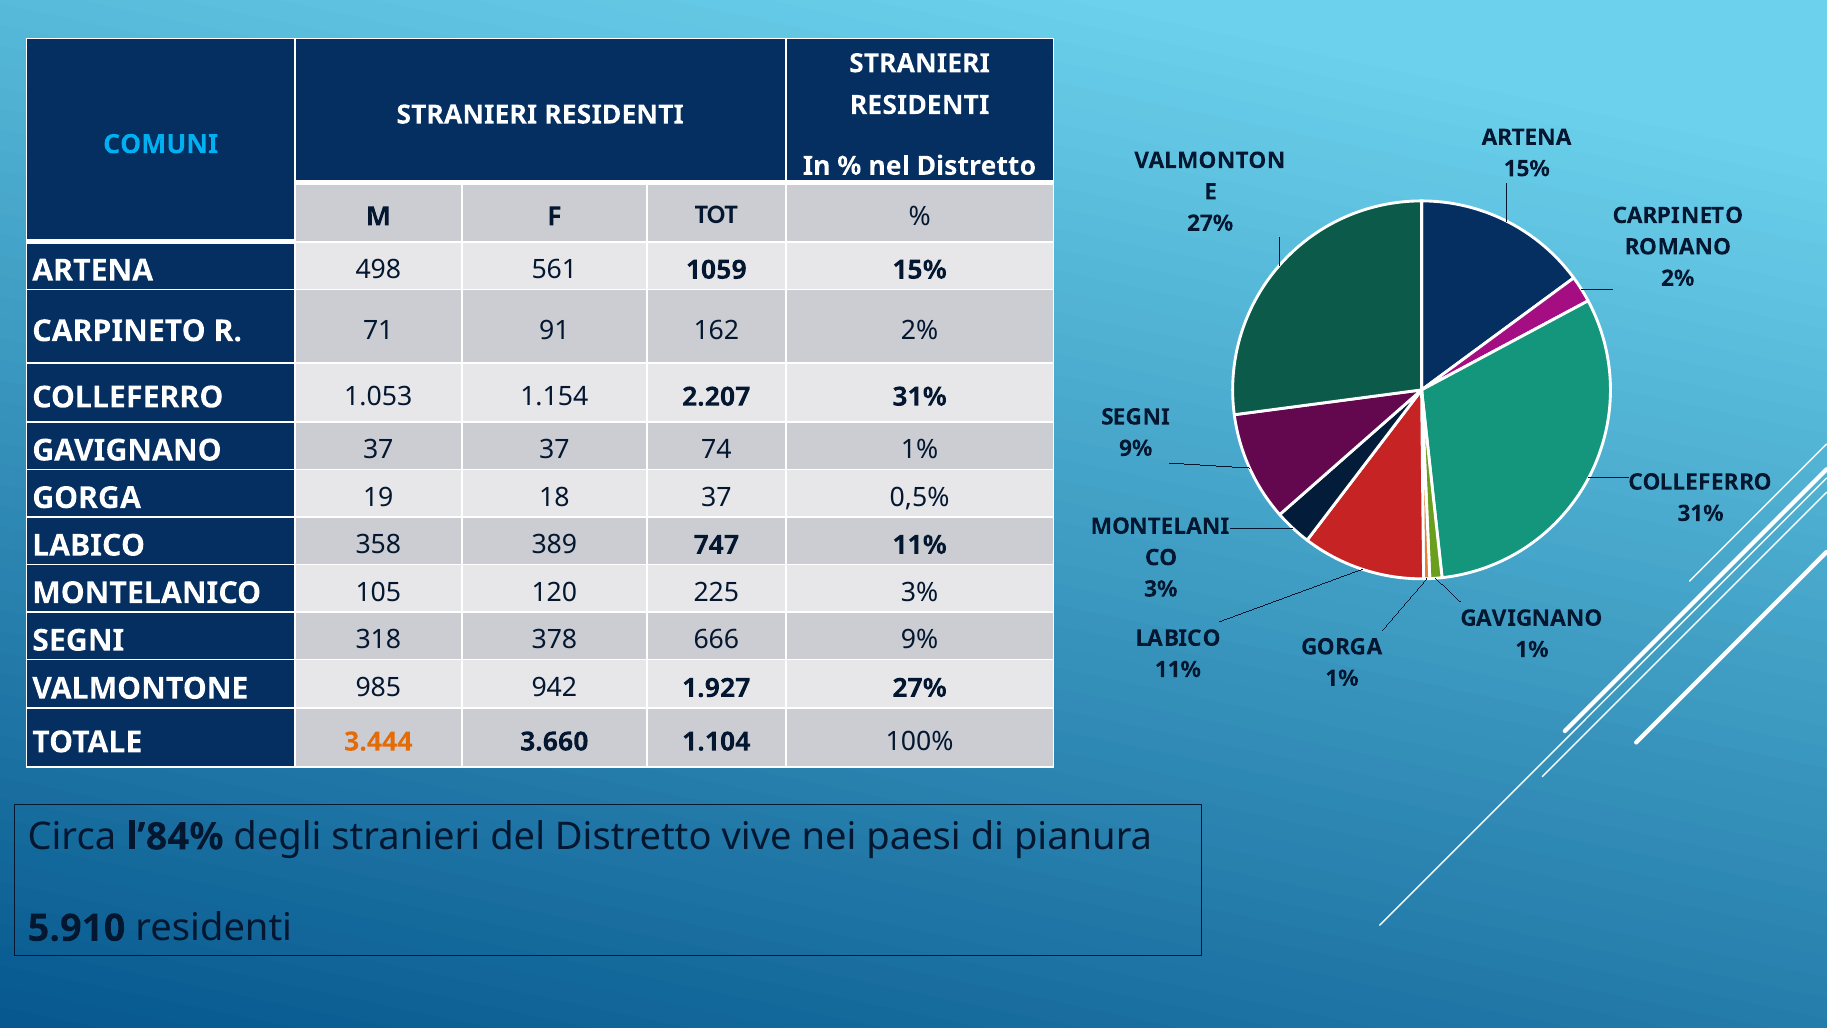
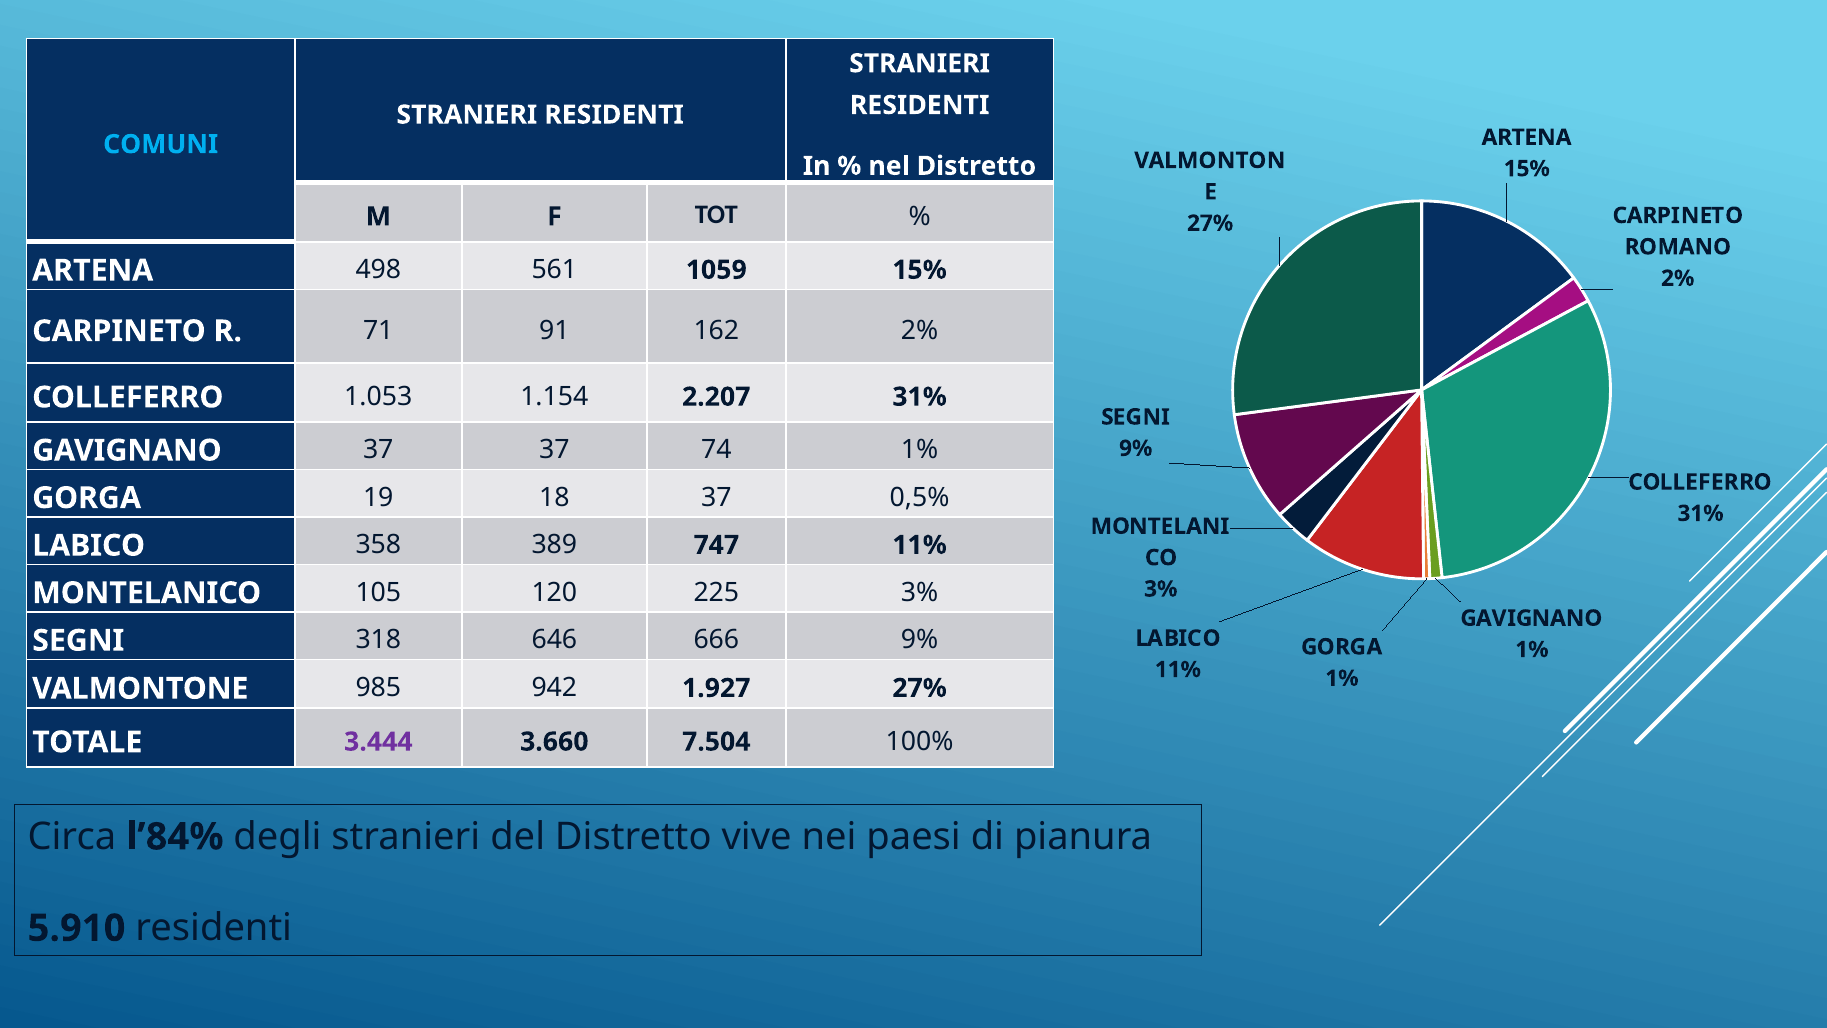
378: 378 -> 646 (554, 640)
3.444 colour: orange -> purple (378, 742)
1.104: 1.104 -> 7.504 (716, 742)
